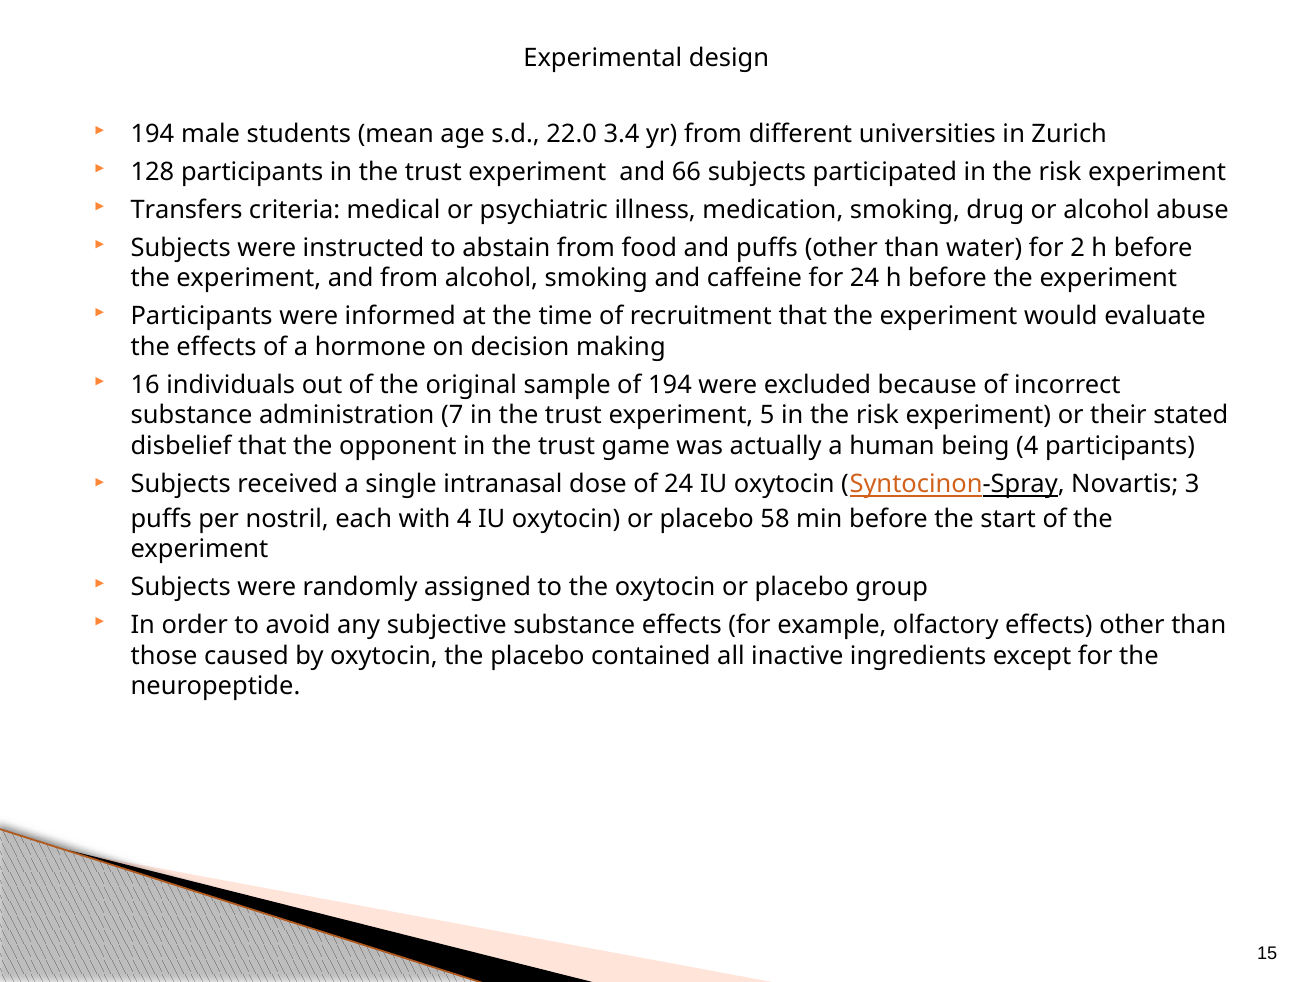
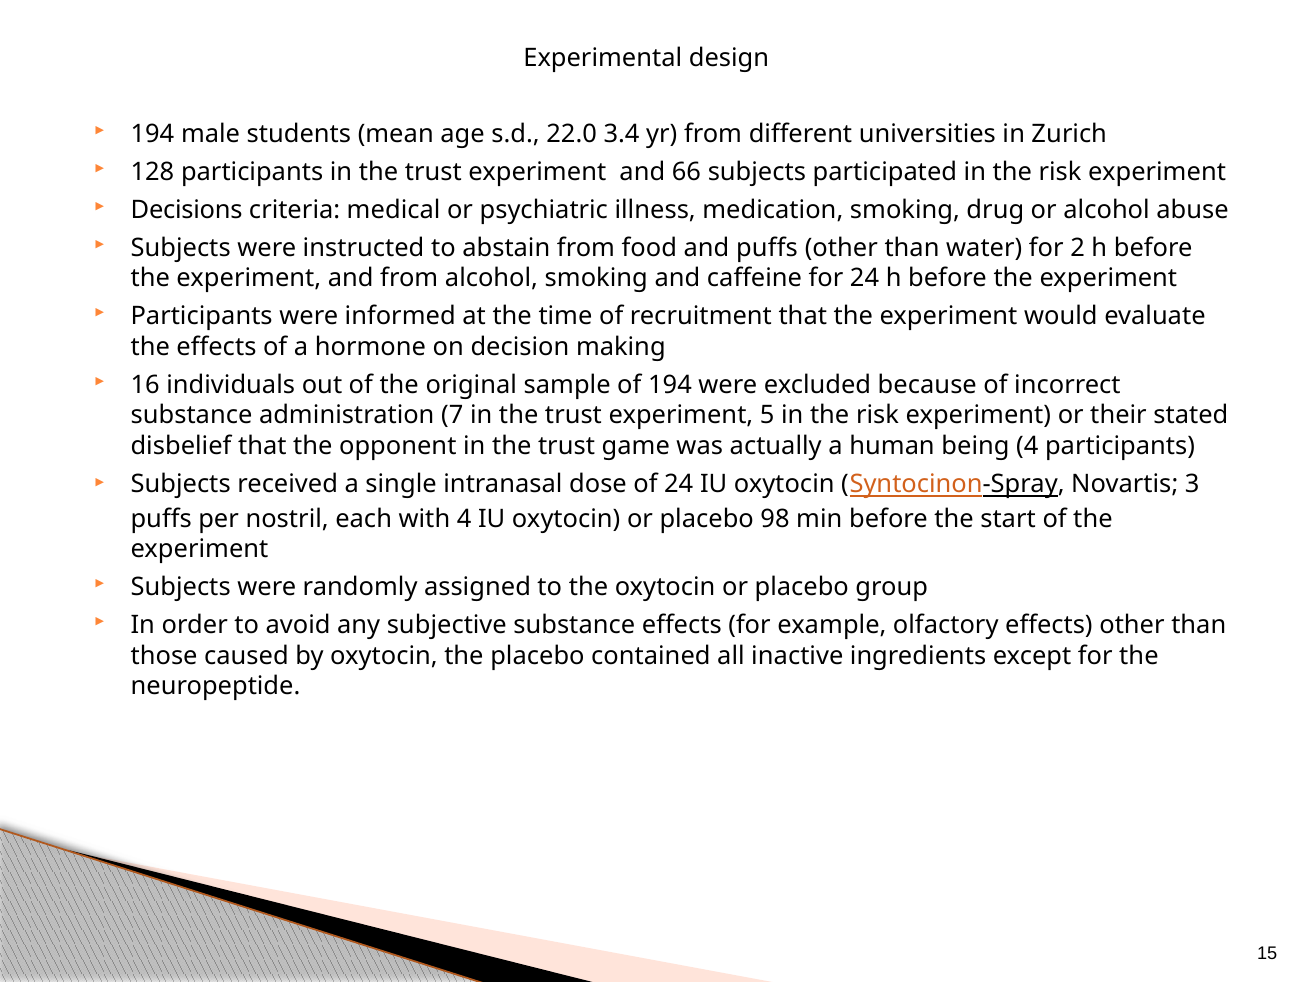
Transfers: Transfers -> Decisions (187, 210)
58: 58 -> 98 (775, 519)
